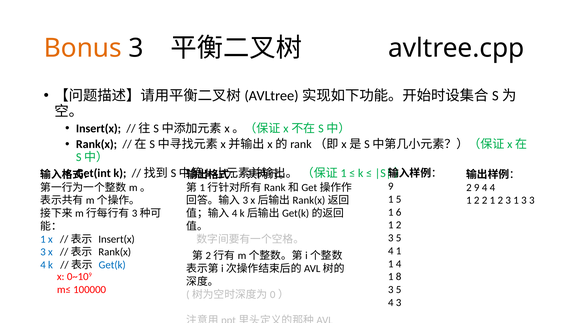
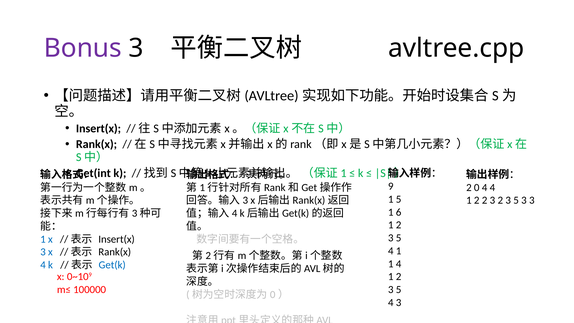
Bonus colour: orange -> purple (83, 48)
2 9: 9 -> 0 (477, 187)
2 2 1: 1 -> 3 (492, 200)
1: 1 -> 5 (516, 200)
8: 8 -> 2 (399, 277)
